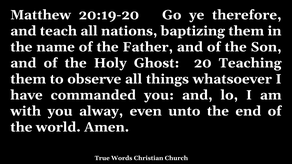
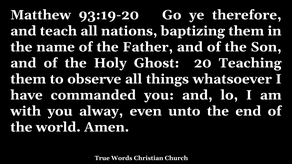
20:19-20: 20:19-20 -> 93:19-20 (109, 15)
